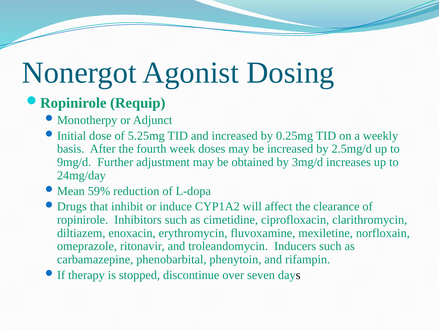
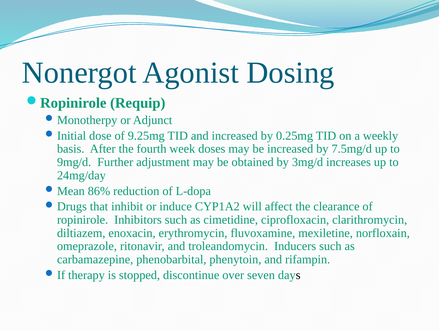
5.25mg: 5.25mg -> 9.25mg (146, 135)
2.5mg/d: 2.5mg/d -> 7.5mg/d (352, 149)
59%: 59% -> 86% (99, 191)
